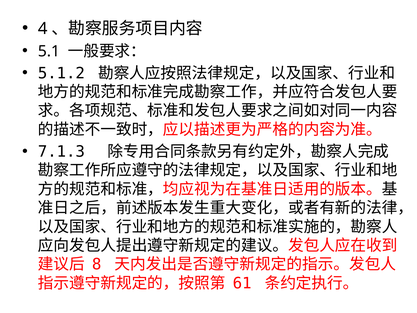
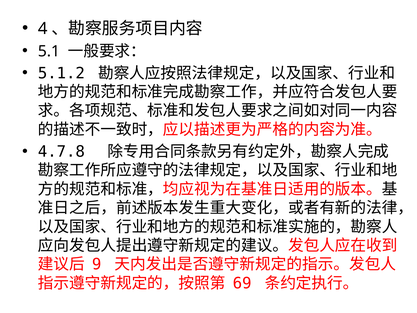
7.1.3: 7.1.3 -> 4.7.8 (61, 152)
8: 8 -> 9 (97, 264)
61: 61 -> 69 (242, 283)
